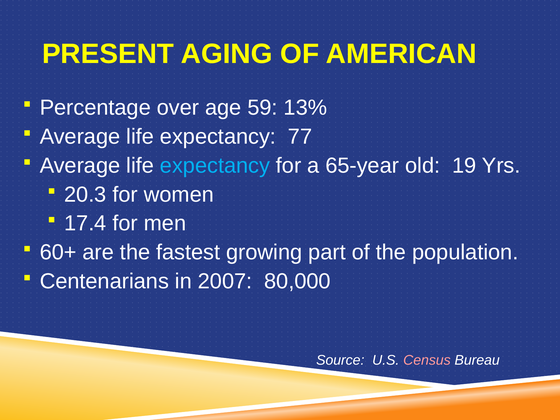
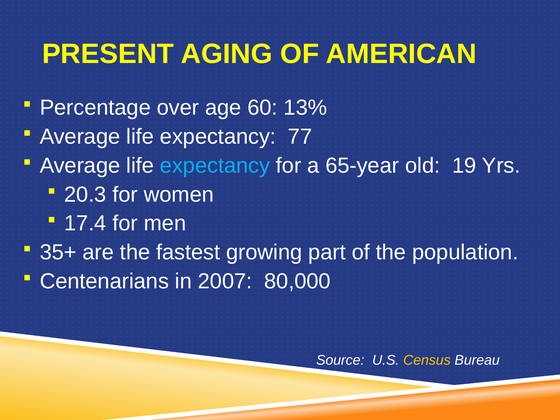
59: 59 -> 60 (262, 108)
60+: 60+ -> 35+ (58, 252)
Census colour: pink -> yellow (427, 360)
